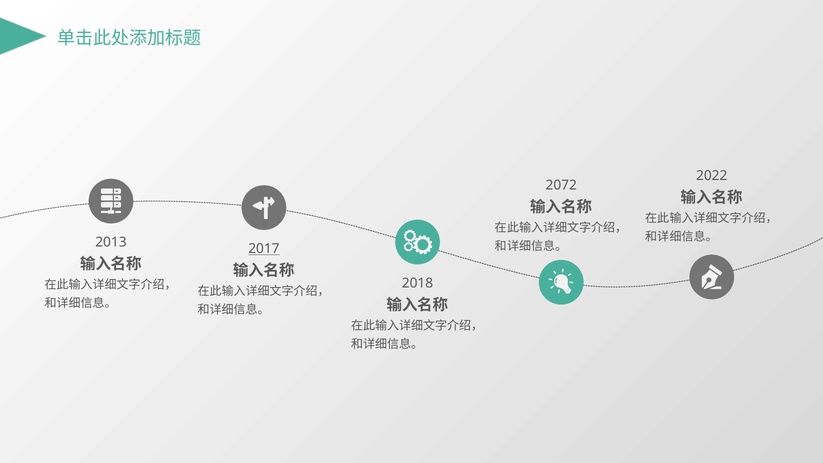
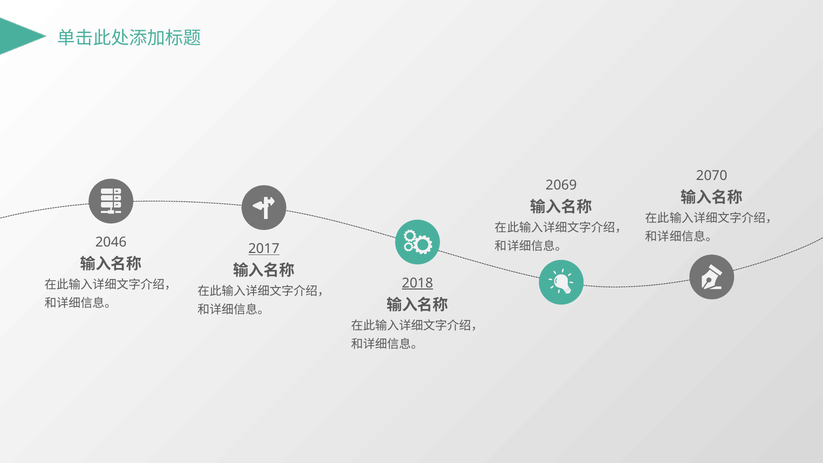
2022: 2022 -> 2070 (712, 176)
2072: 2072 -> 2069 (561, 185)
2013: 2013 -> 2046 (111, 242)
2018 underline: none -> present (418, 283)
